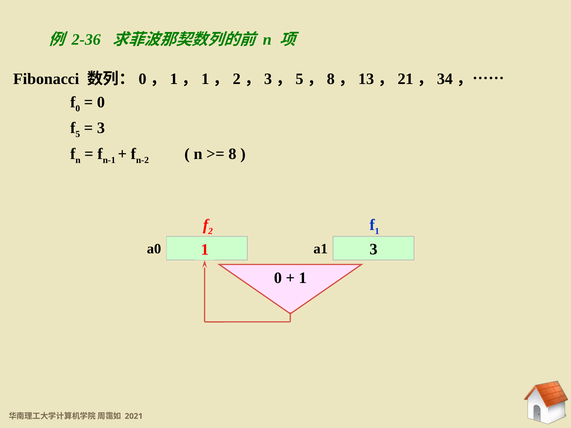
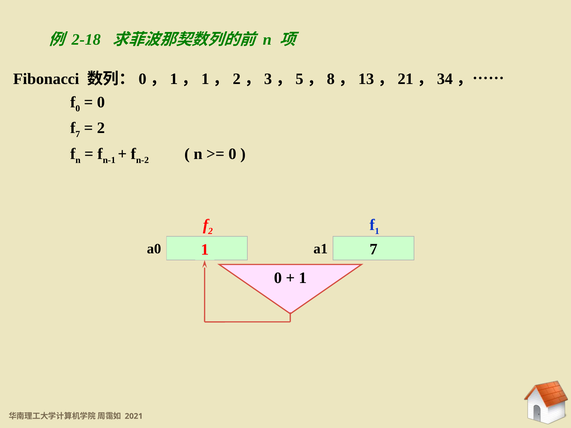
2-36: 2-36 -> 2-18 (86, 40)
5: 5 -> 7 (78, 134)
3: 3 -> 2 (101, 128)
8: 8 -> 0 (232, 154)
a0 3: 3 -> 7 (374, 249)
